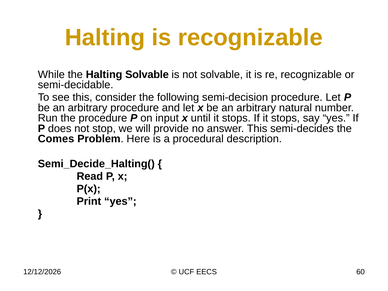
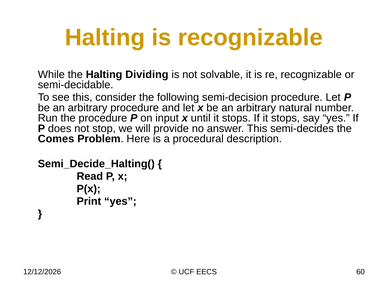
Halting Solvable: Solvable -> Dividing (147, 75)
